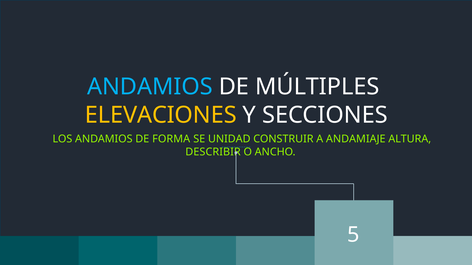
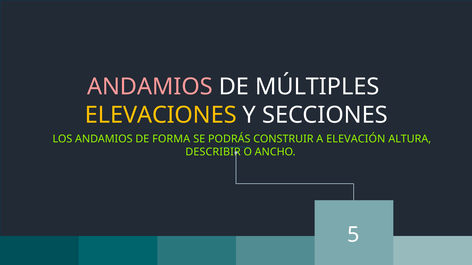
ANDAMIOS colour: light blue -> pink (150, 87)
UNIDAD: UNIDAD -> PODRÁS (229, 139)
ANDAMIAJE: ANDAMIAJE -> ELEVACIÓN (356, 139)
